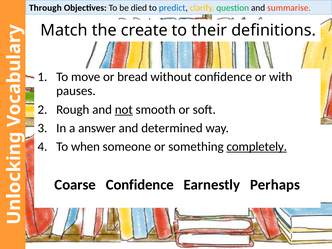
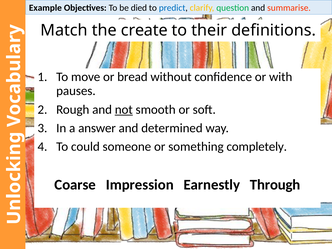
Through: Through -> Example (45, 8)
when: when -> could (85, 147)
completely underline: present -> none (257, 147)
Coarse Confidence: Confidence -> Impression (140, 185)
Perhaps: Perhaps -> Through (275, 185)
